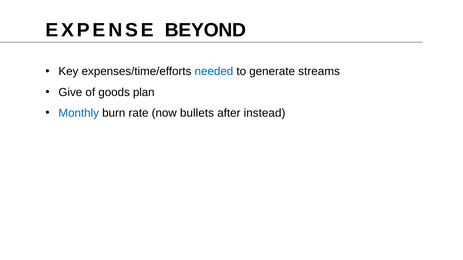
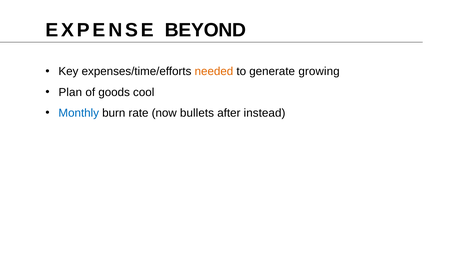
needed colour: blue -> orange (214, 72)
streams: streams -> growing (319, 72)
Give: Give -> Plan (70, 92)
plan: plan -> cool (144, 92)
